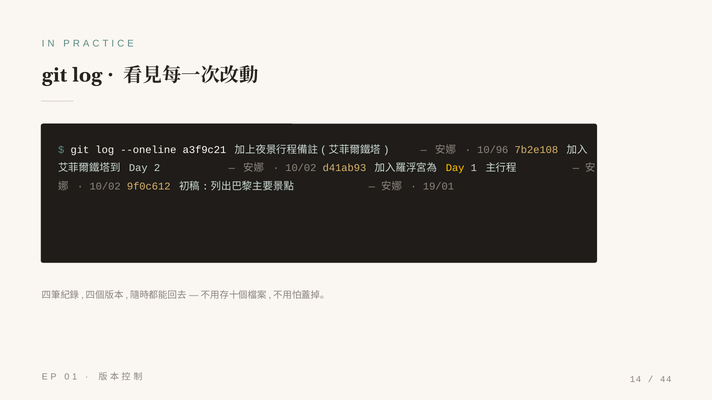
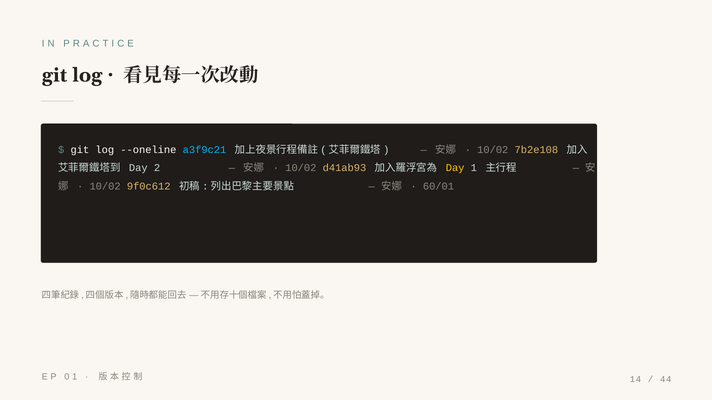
a3f9c21 colour: white -> light blue (205, 150)
10/96: 10/96 -> 10/02 (493, 150)
19/01: 19/01 -> 60/01 (438, 186)
